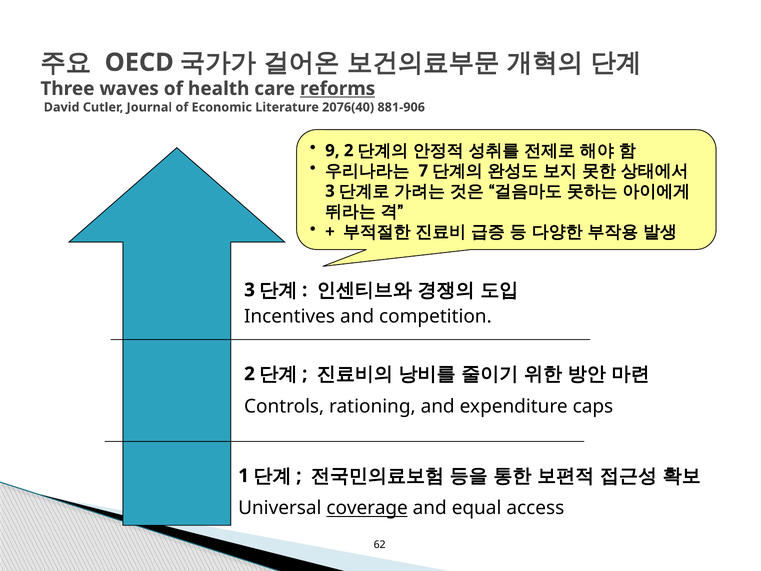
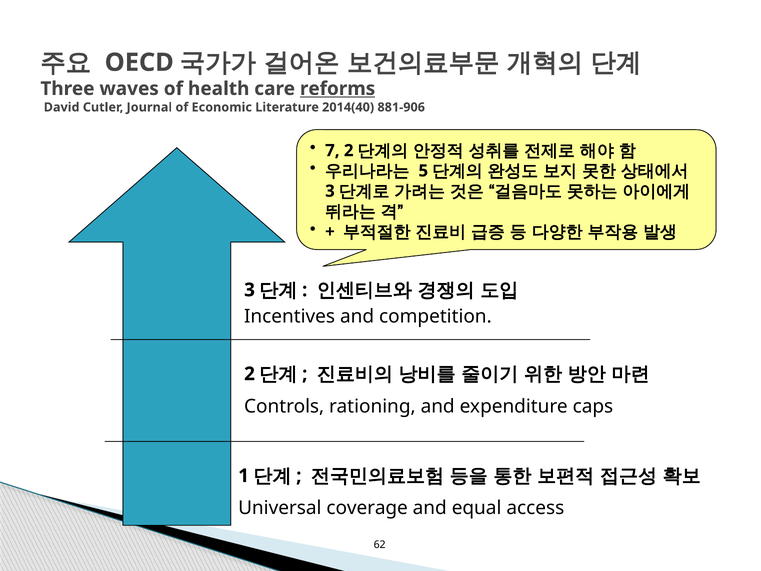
2076(40: 2076(40 -> 2014(40 (348, 107)
9: 9 -> 7 (332, 150)
7: 7 -> 5 (423, 171)
coverage underline: present -> none (367, 508)
